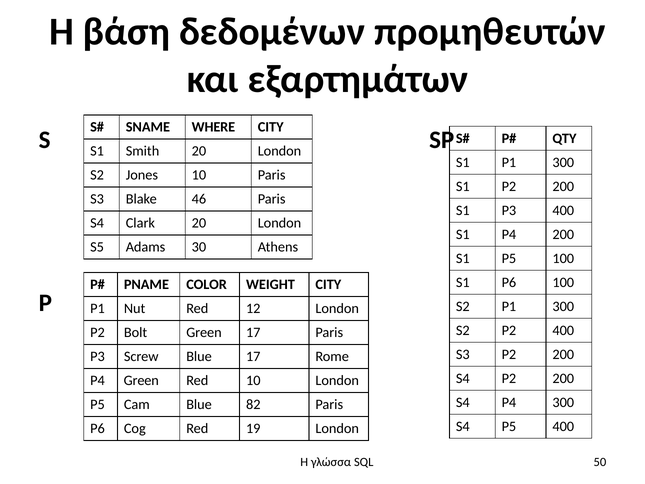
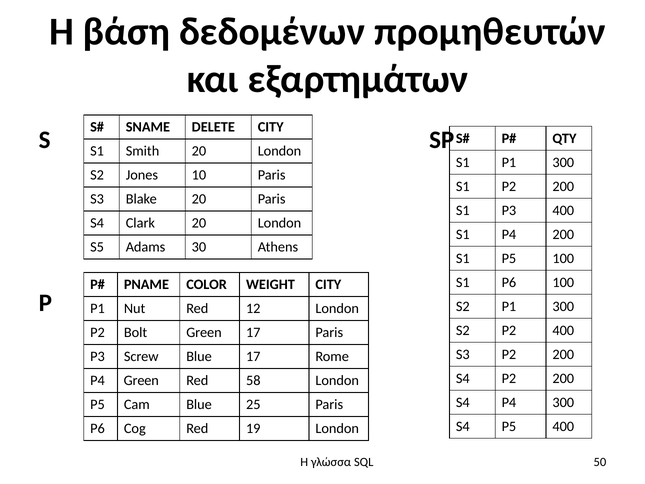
WHERE: WHERE -> DELETE (213, 127)
Blake 46: 46 -> 20 (199, 199)
Red 10: 10 -> 58 (253, 380)
82: 82 -> 25 (253, 404)
